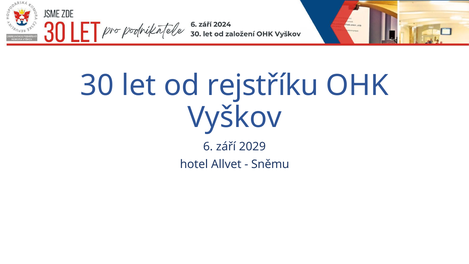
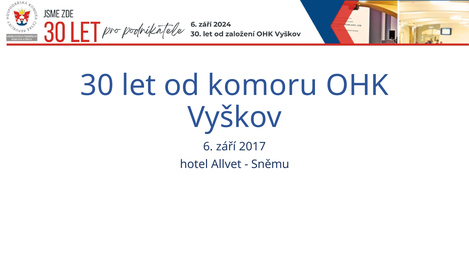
rejstříku: rejstříku -> komoru (263, 86)
2029: 2029 -> 2017 (252, 147)
